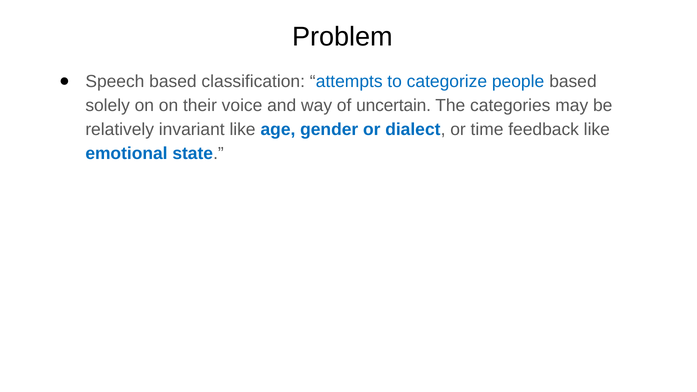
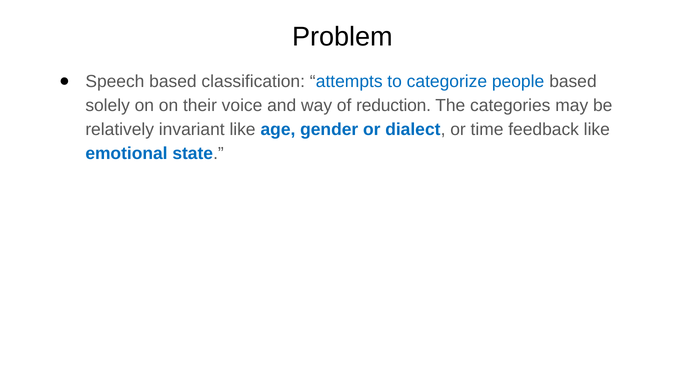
uncertain: uncertain -> reduction (394, 105)
